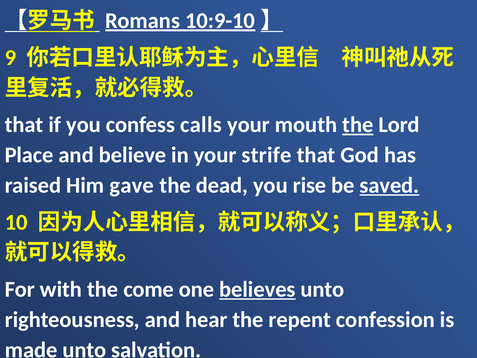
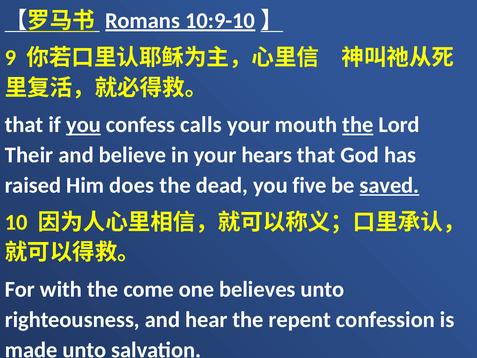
you underline: none -> present (83, 125)
Place: Place -> Their (29, 155)
strife: strife -> hears (267, 155)
gave: gave -> does (132, 185)
rise: rise -> five (310, 185)
believes underline: present -> none (257, 289)
